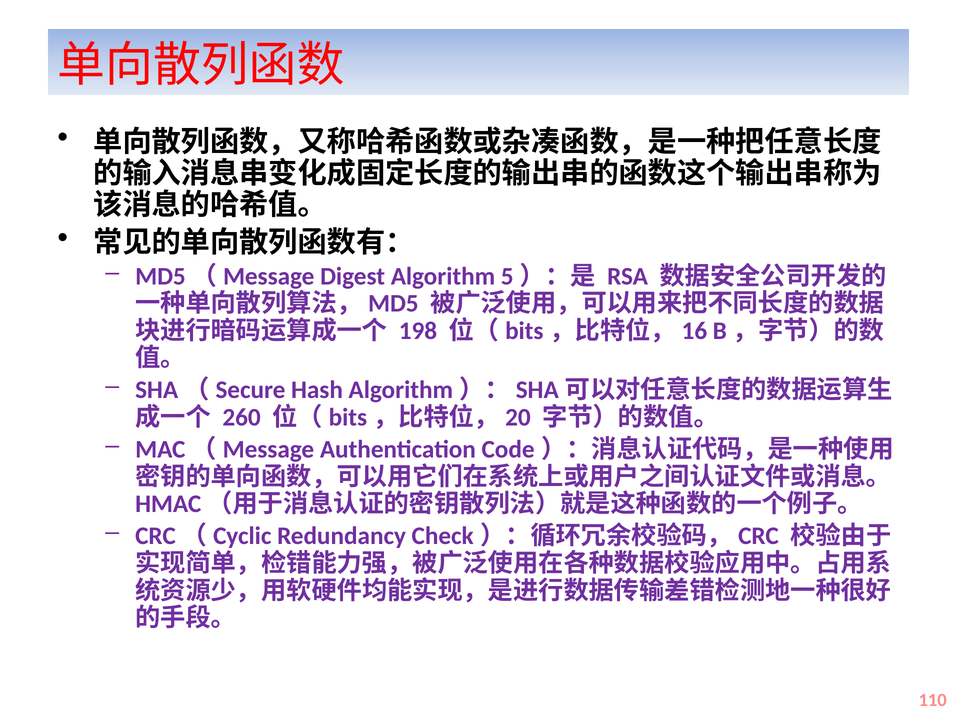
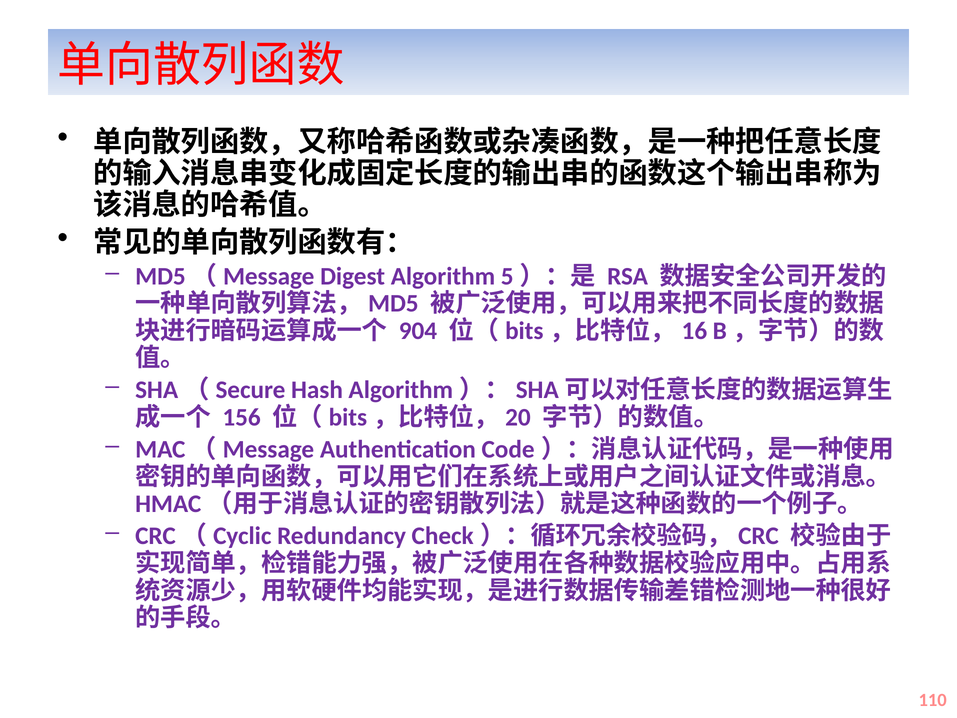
198: 198 -> 904 (418, 331)
260: 260 -> 156 (242, 417)
